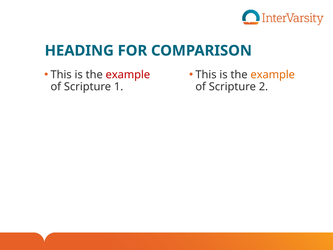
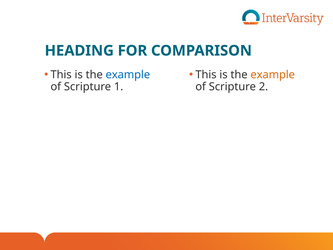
example colour: red -> blue (128, 75)
